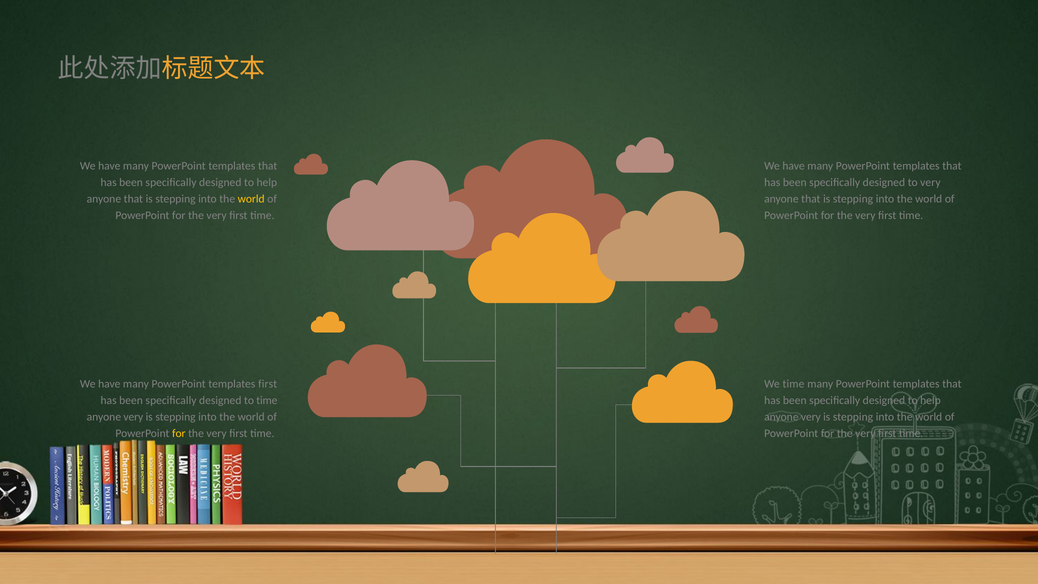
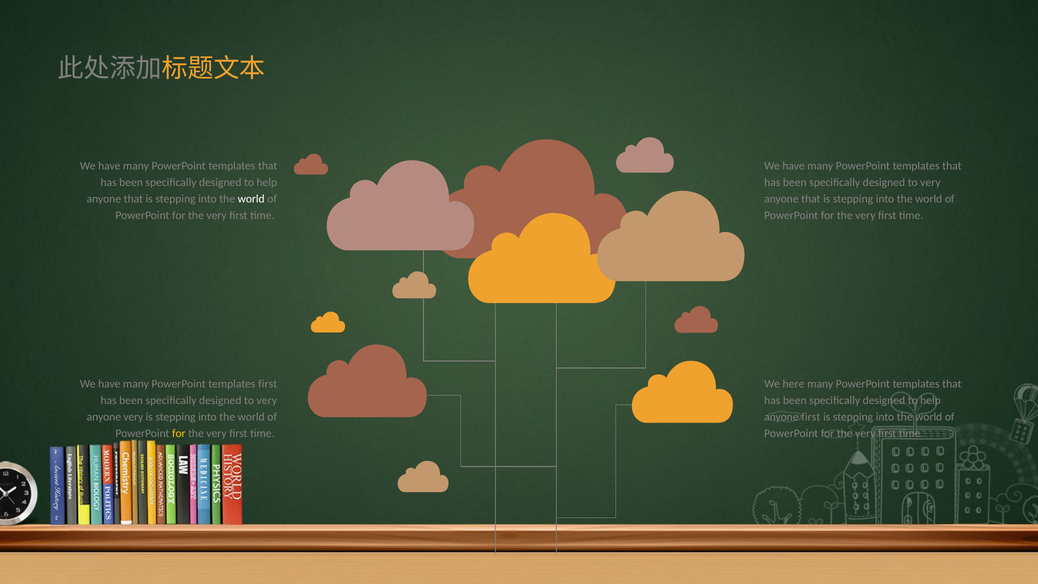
world colour: yellow -> white (251, 199)
We time: time -> here (793, 384)
time: time -> very (267, 400)
very: very -> first (811, 417)
